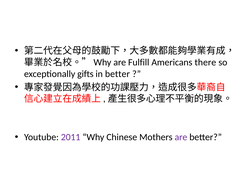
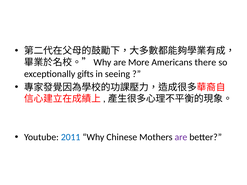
Fulfill: Fulfill -> More (139, 62)
in better: better -> seeing (117, 74)
2011 colour: purple -> blue (71, 137)
